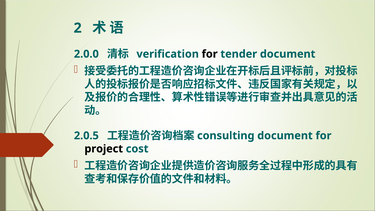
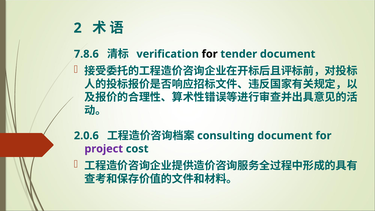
2.0.0: 2.0.0 -> 7.8.6 (86, 54)
2.0.5: 2.0.5 -> 2.0.6 (86, 136)
project colour: black -> purple (104, 149)
